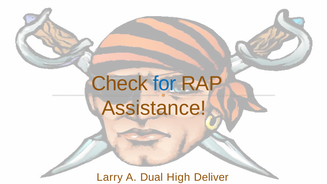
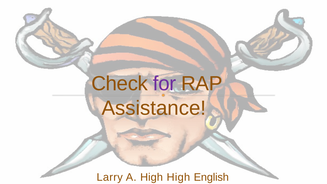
for colour: blue -> purple (165, 83)
A Dual: Dual -> High (152, 177)
Deliver: Deliver -> English (211, 177)
